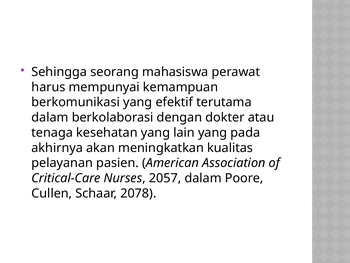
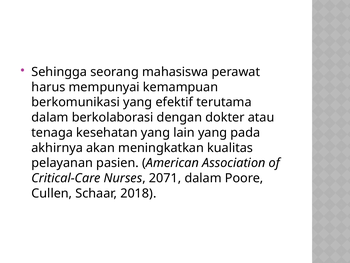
2057: 2057 -> 2071 (165, 178)
2078: 2078 -> 2018 (138, 193)
